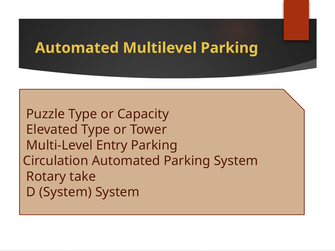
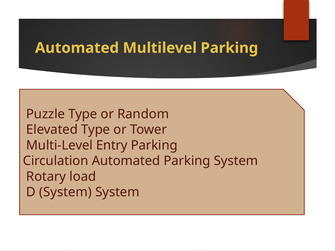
Capacity: Capacity -> Random (143, 114)
take: take -> load (83, 177)
